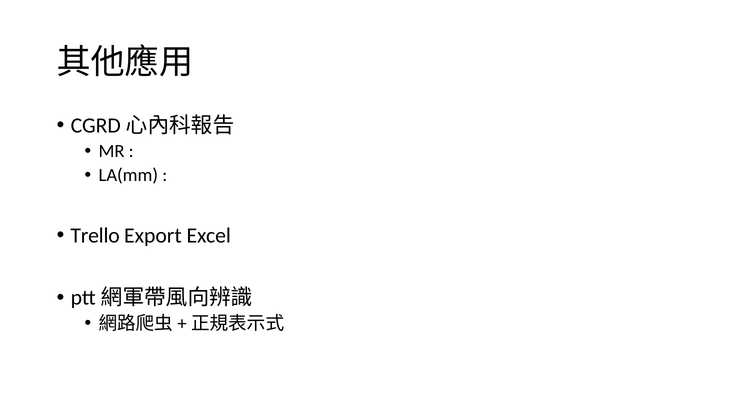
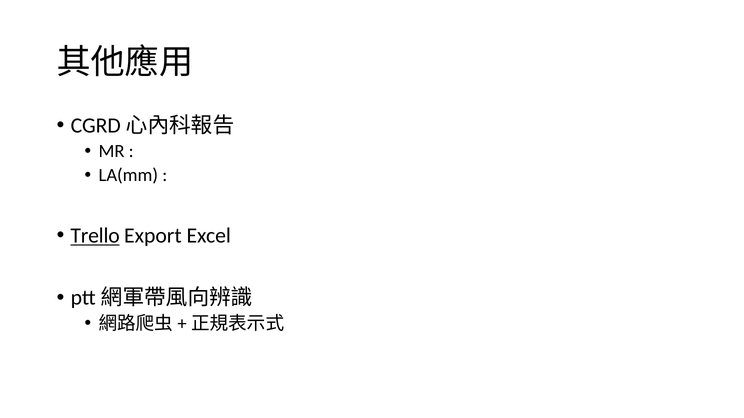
Trello underline: none -> present (95, 236)
